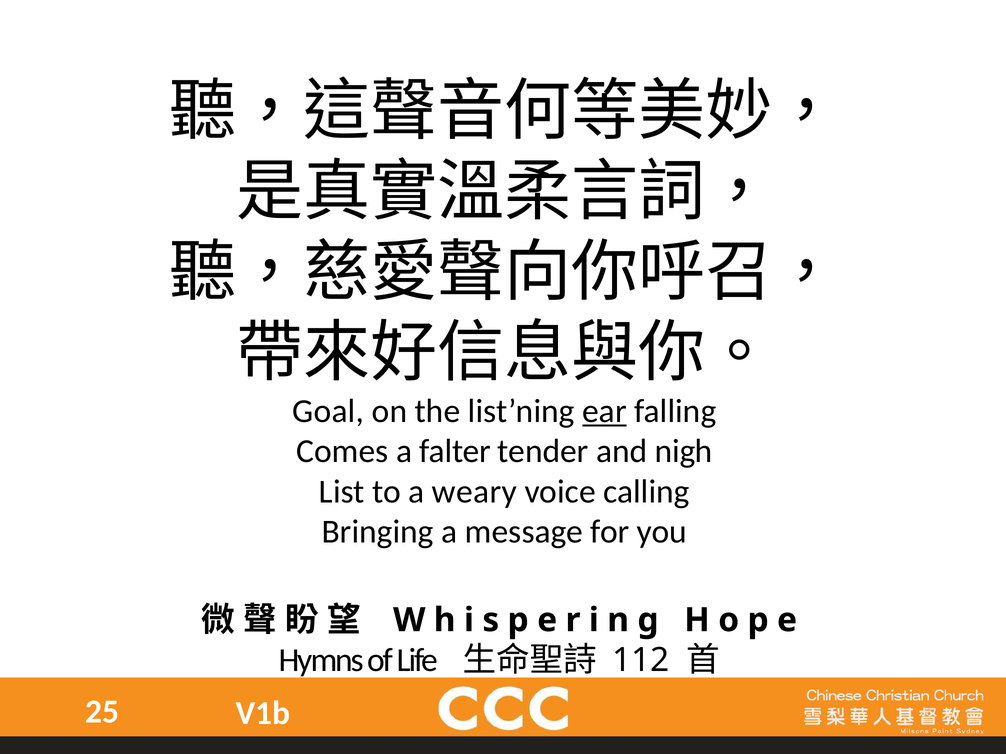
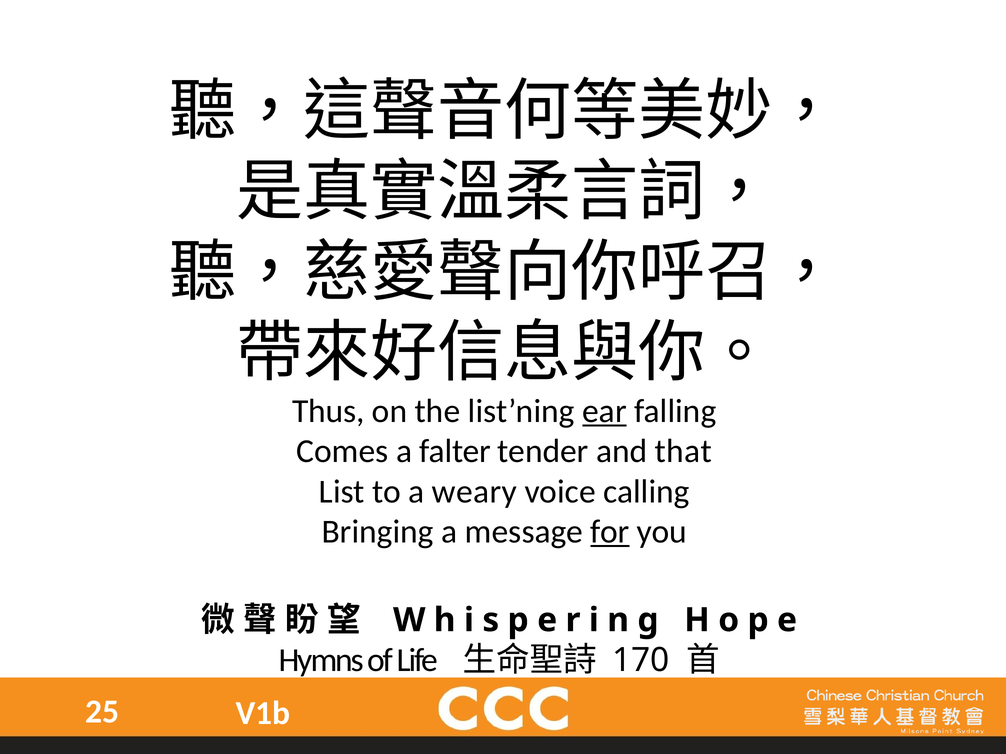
Goal: Goal -> Thus (328, 411)
nigh: nigh -> that (683, 452)
for underline: none -> present (610, 532)
112: 112 -> 170 (641, 661)
